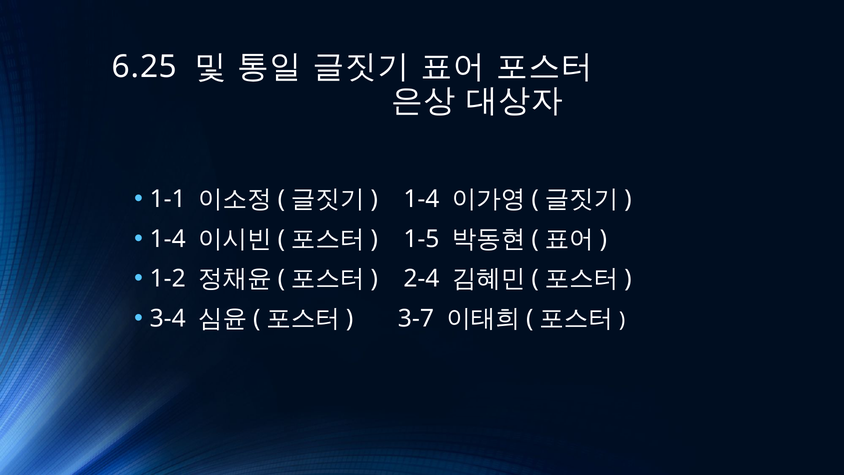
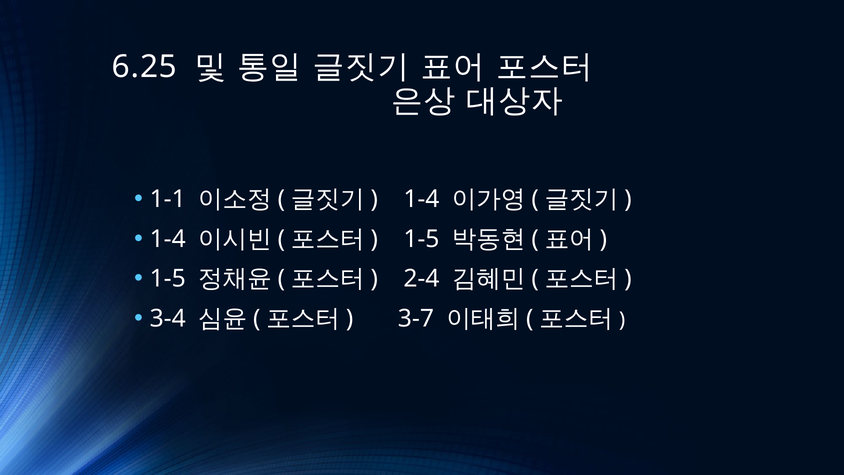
1-2: 1-2 -> 1-5 (168, 279)
